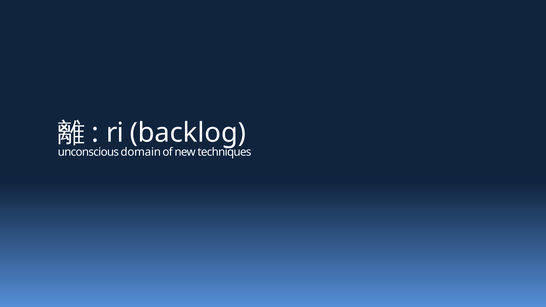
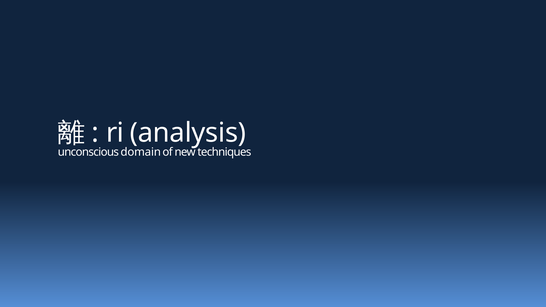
backlog: backlog -> analysis (188, 133)
